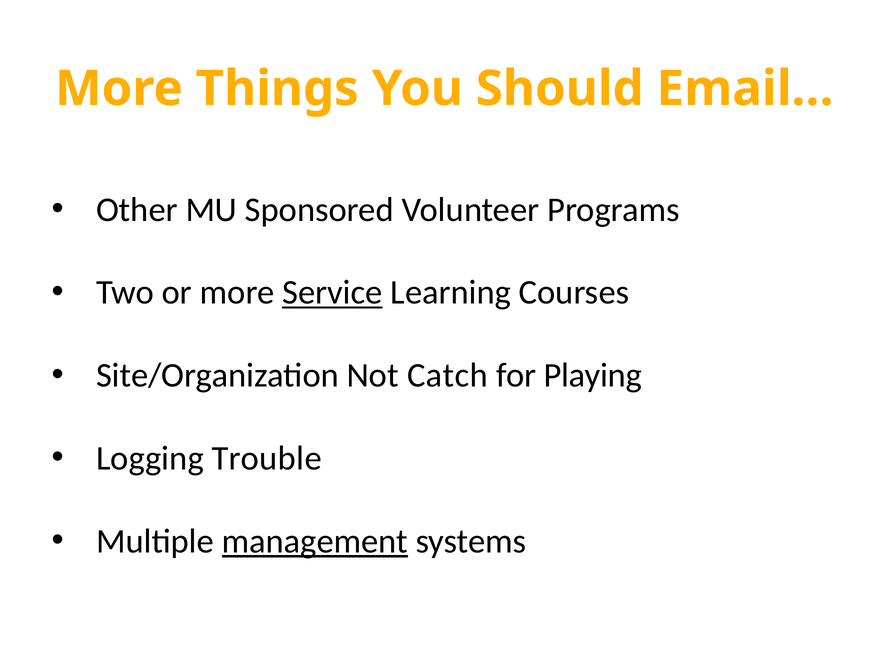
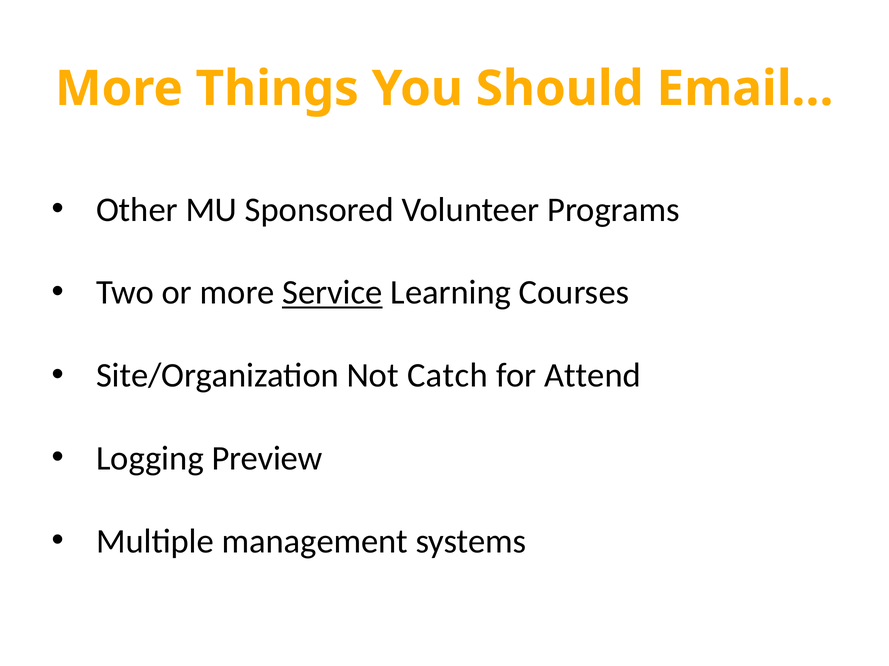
Playing: Playing -> Attend (593, 376)
Trouble: Trouble -> Preview (267, 459)
management underline: present -> none (315, 542)
